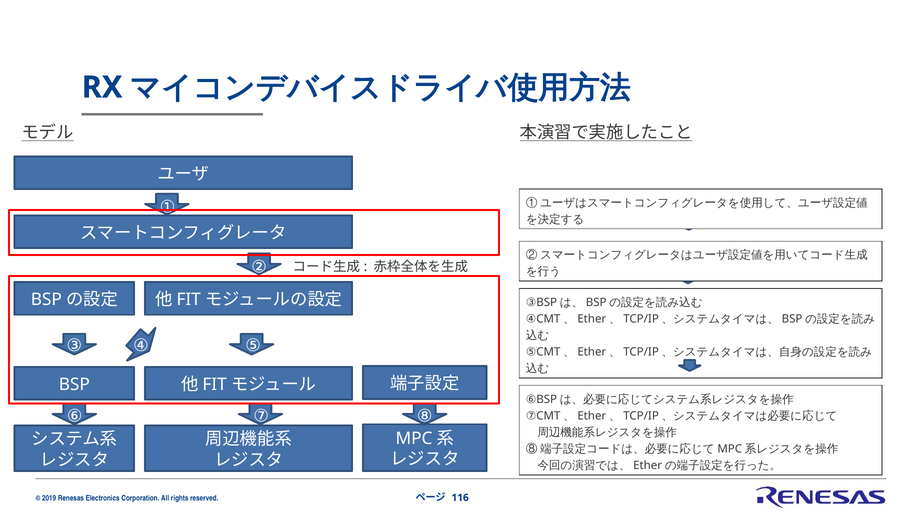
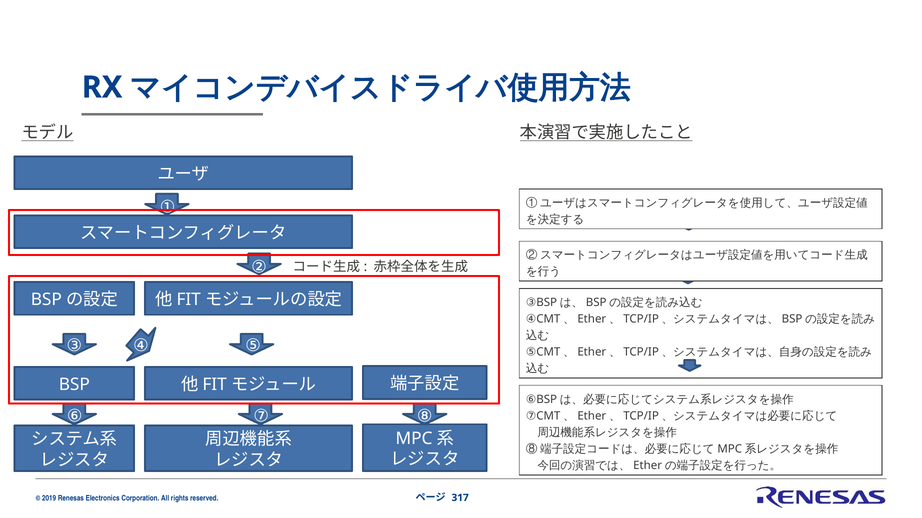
116: 116 -> 317 (460, 498)
